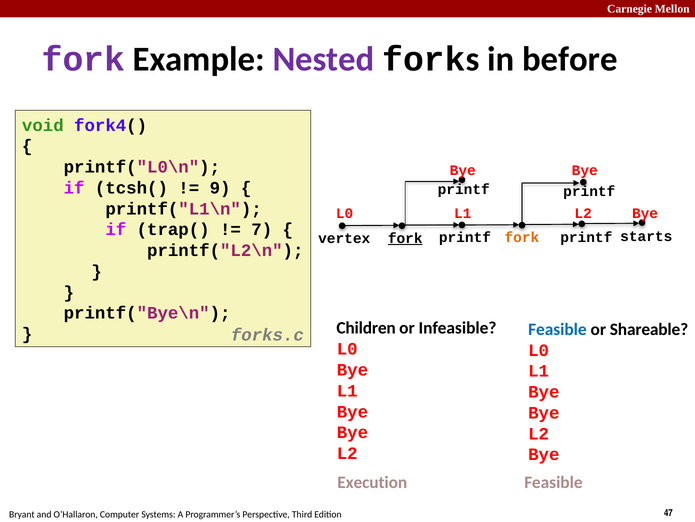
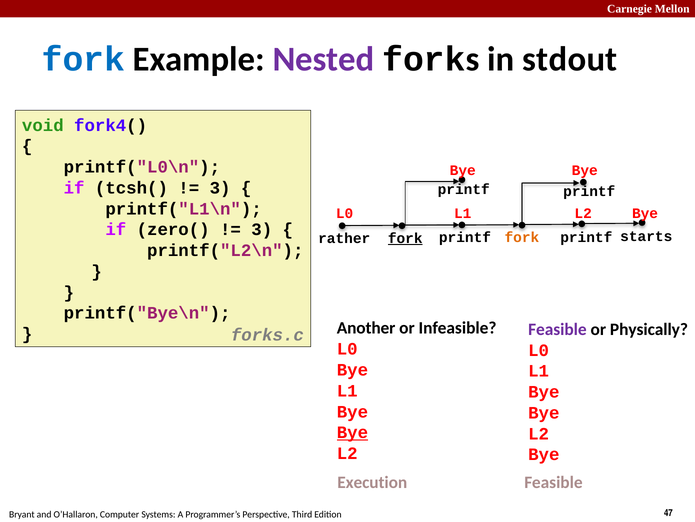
fork colour: purple -> blue (83, 59)
before: before -> stdout (570, 59)
9: 9 -> 3 (220, 188)
trap(: trap( -> zero( (173, 229)
7: 7 -> 3 (262, 229)
vertex: vertex -> rather (344, 238)
Children: Children -> Another (366, 328)
Feasible colour: blue -> purple (557, 329)
Shareable: Shareable -> Physically (649, 329)
Bye underline: none -> present (352, 432)
